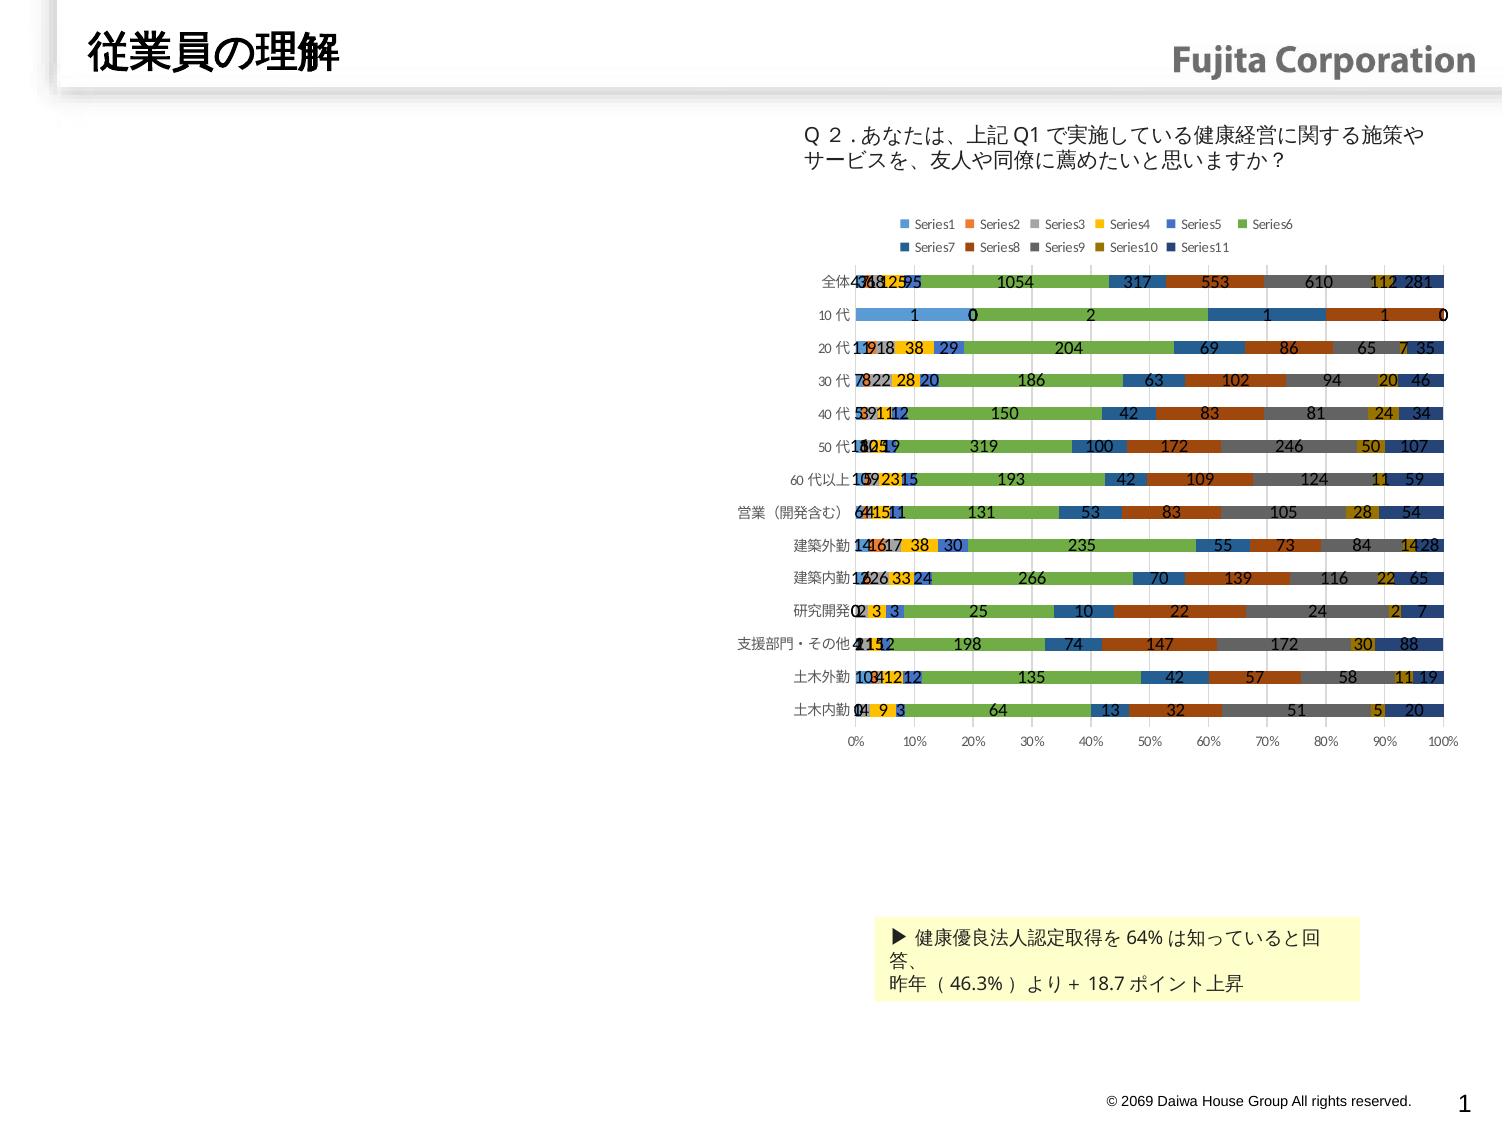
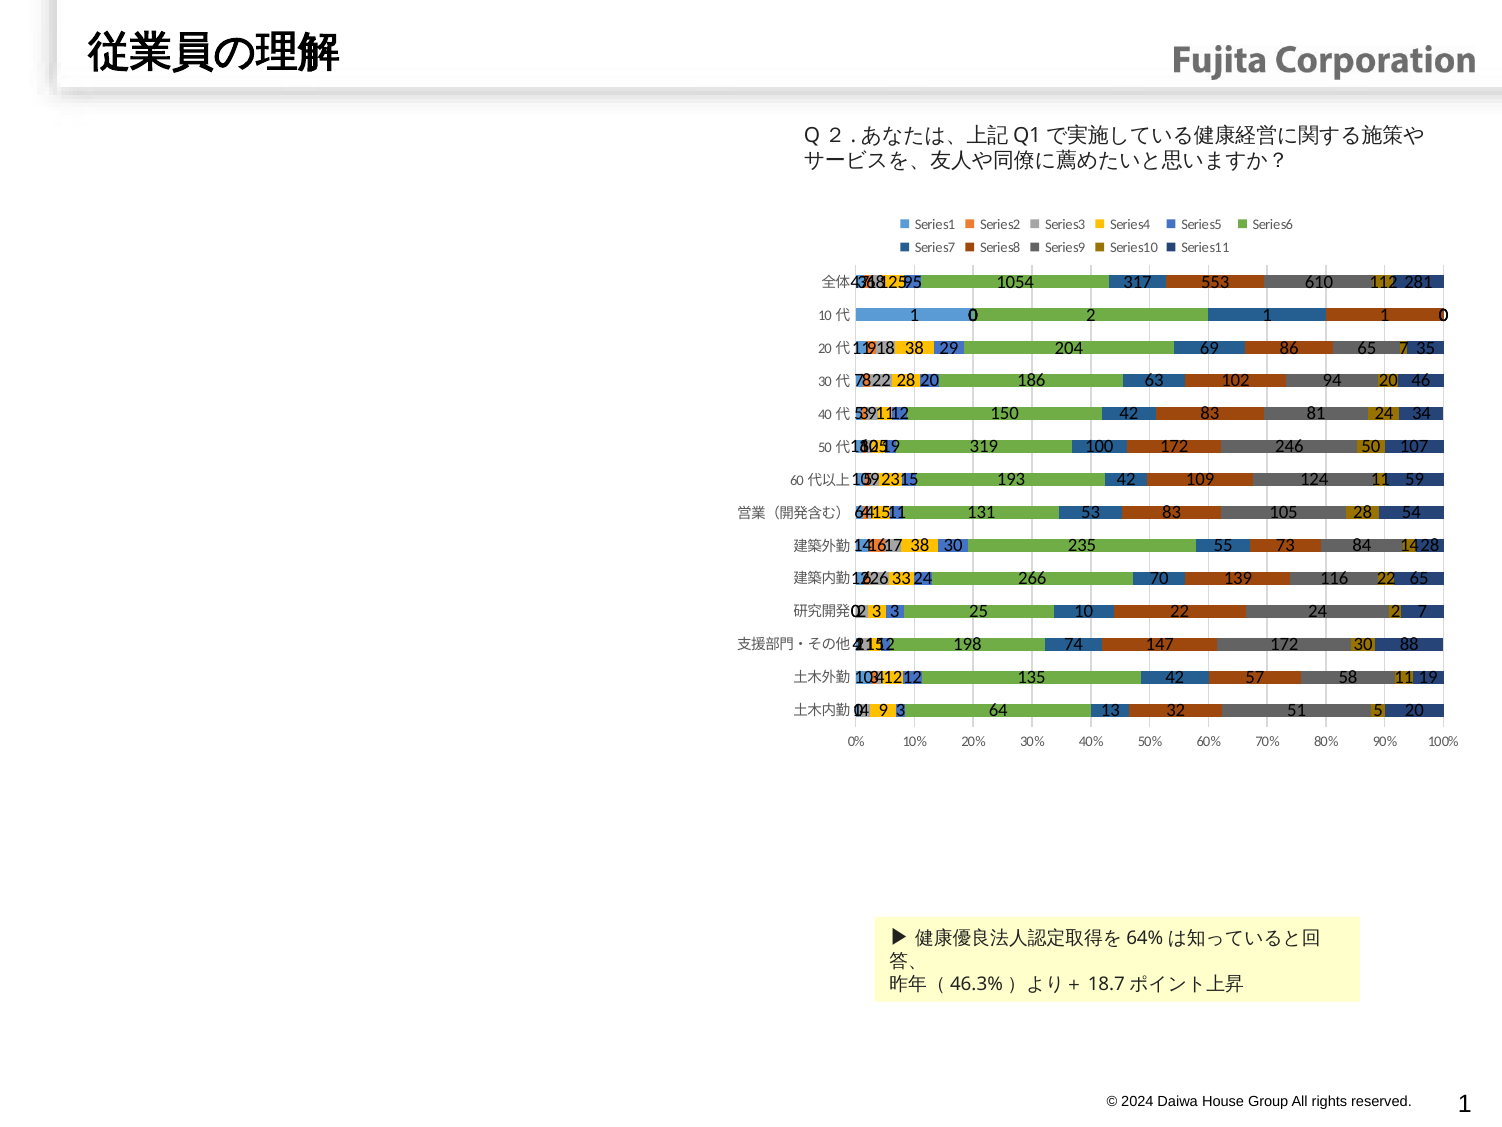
2069: 2069 -> 2024 (1137, 1101)
